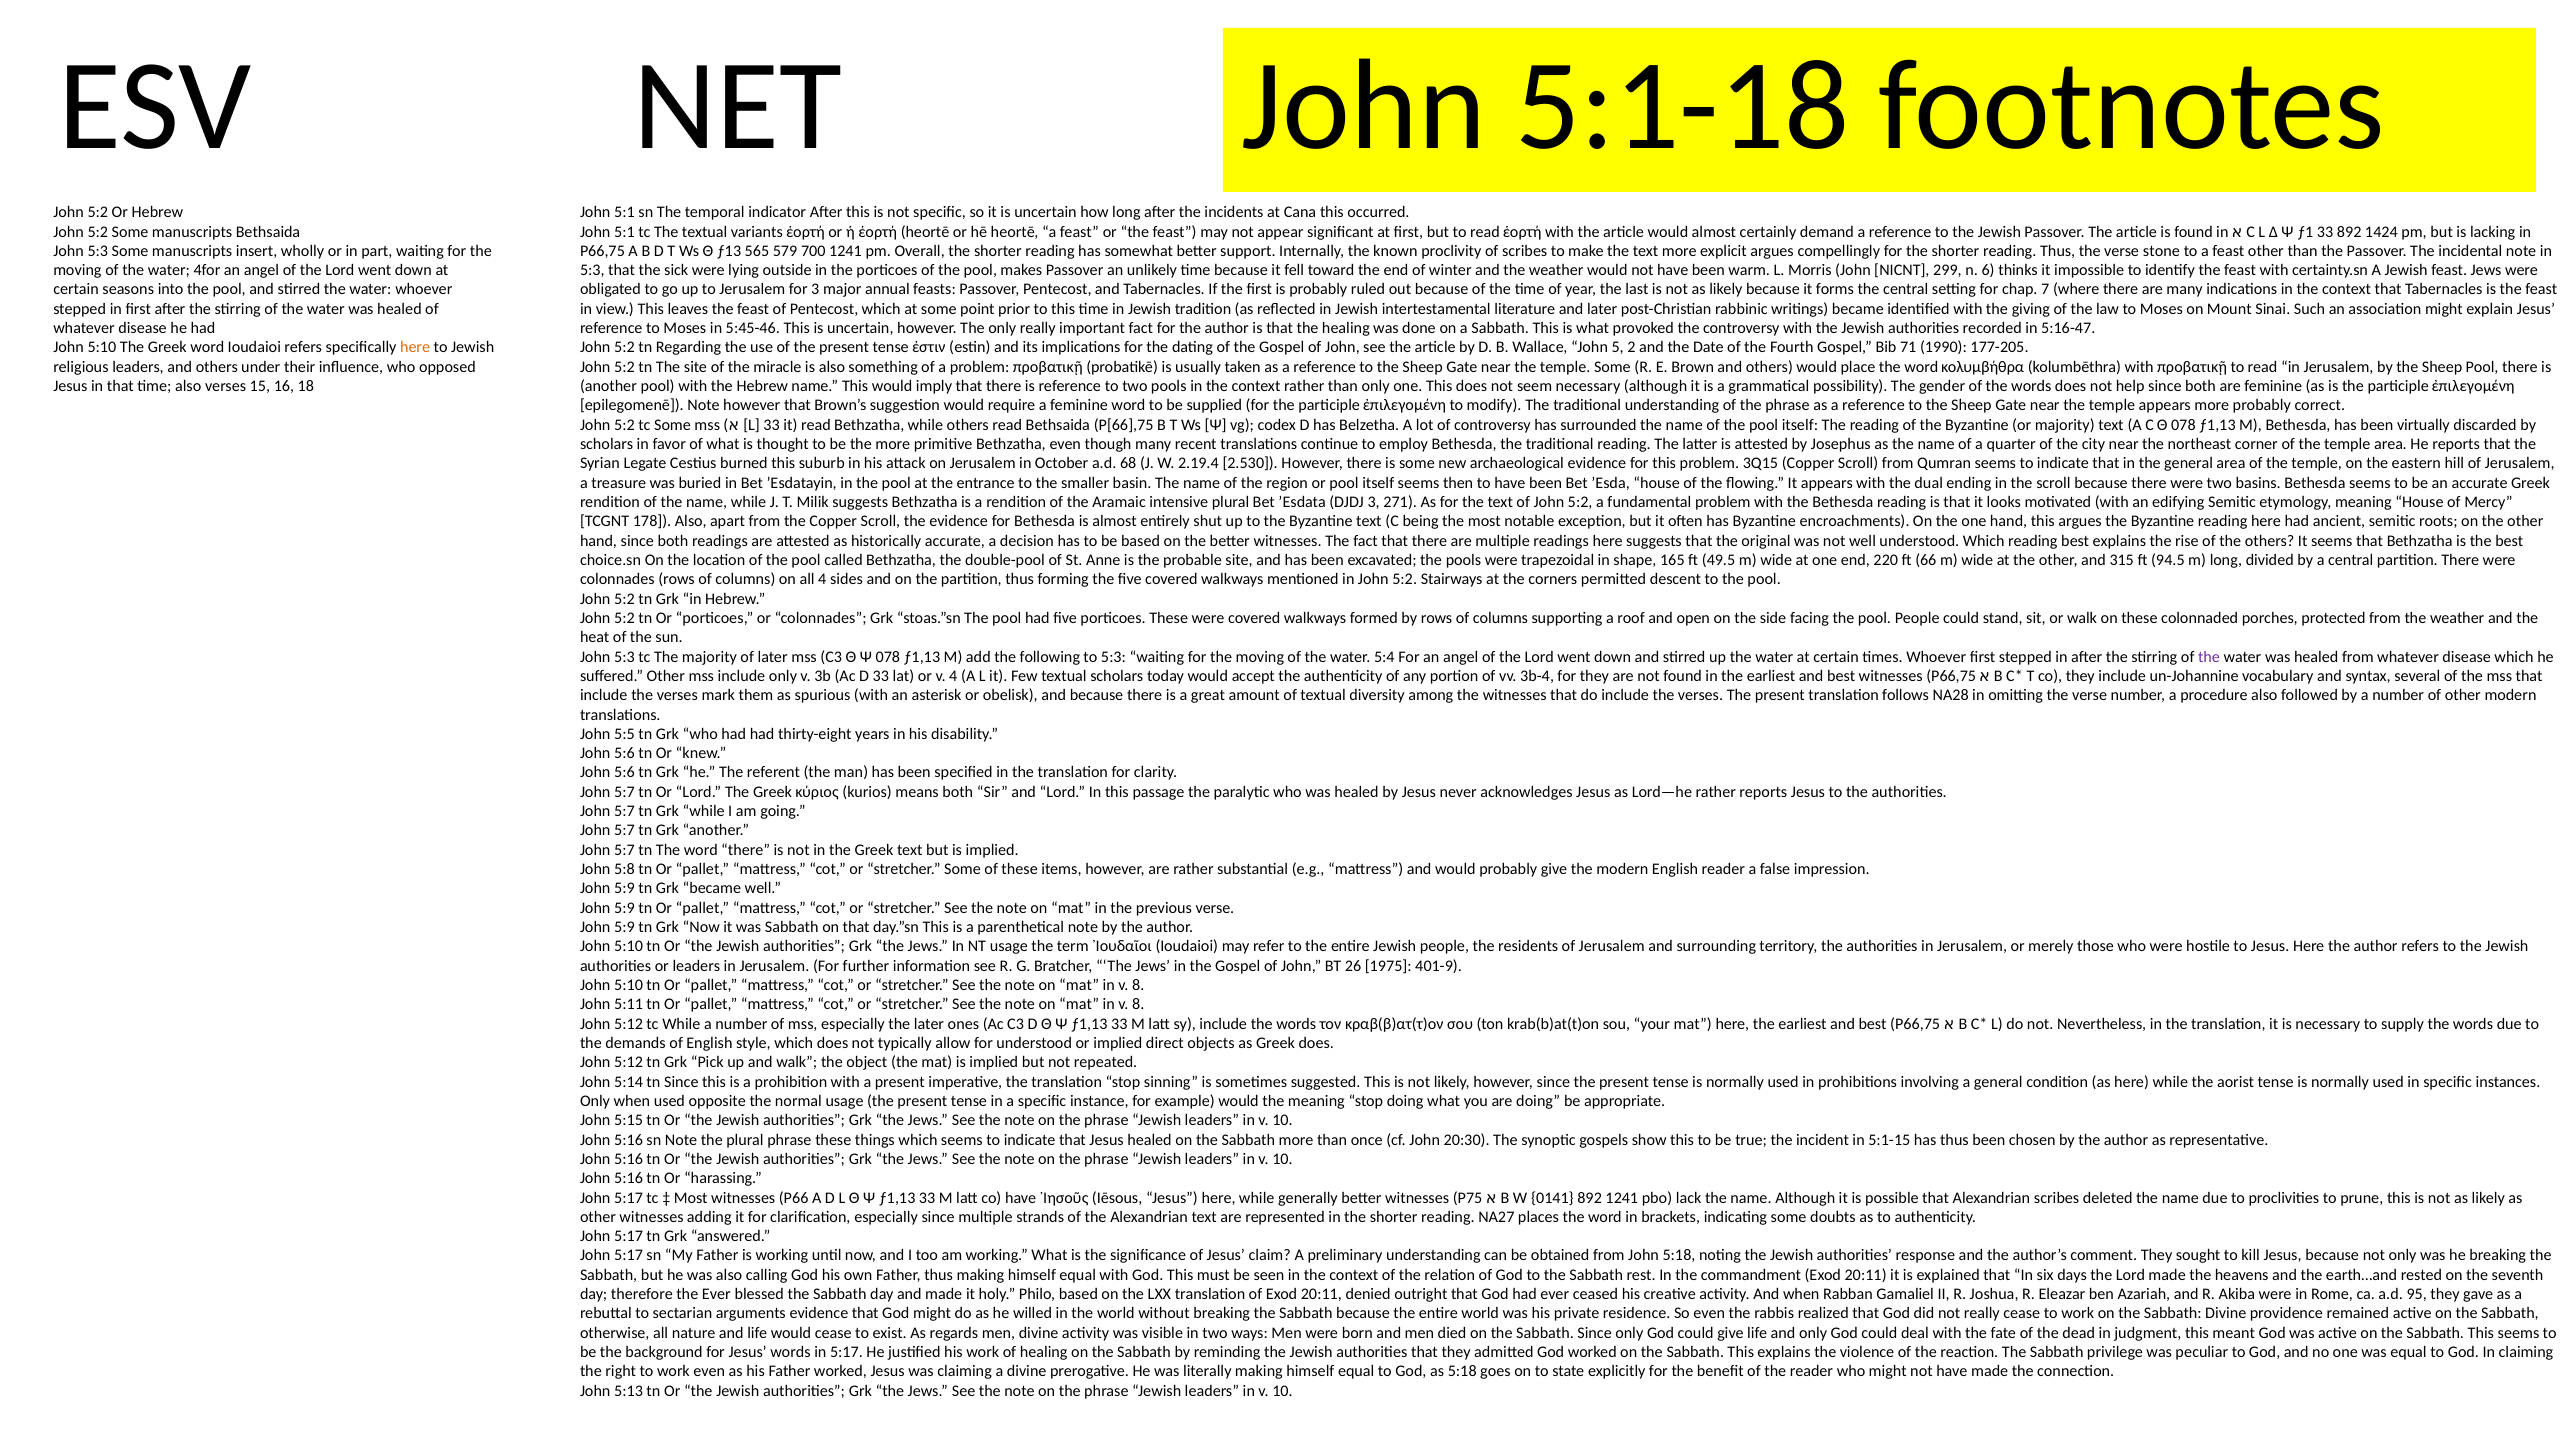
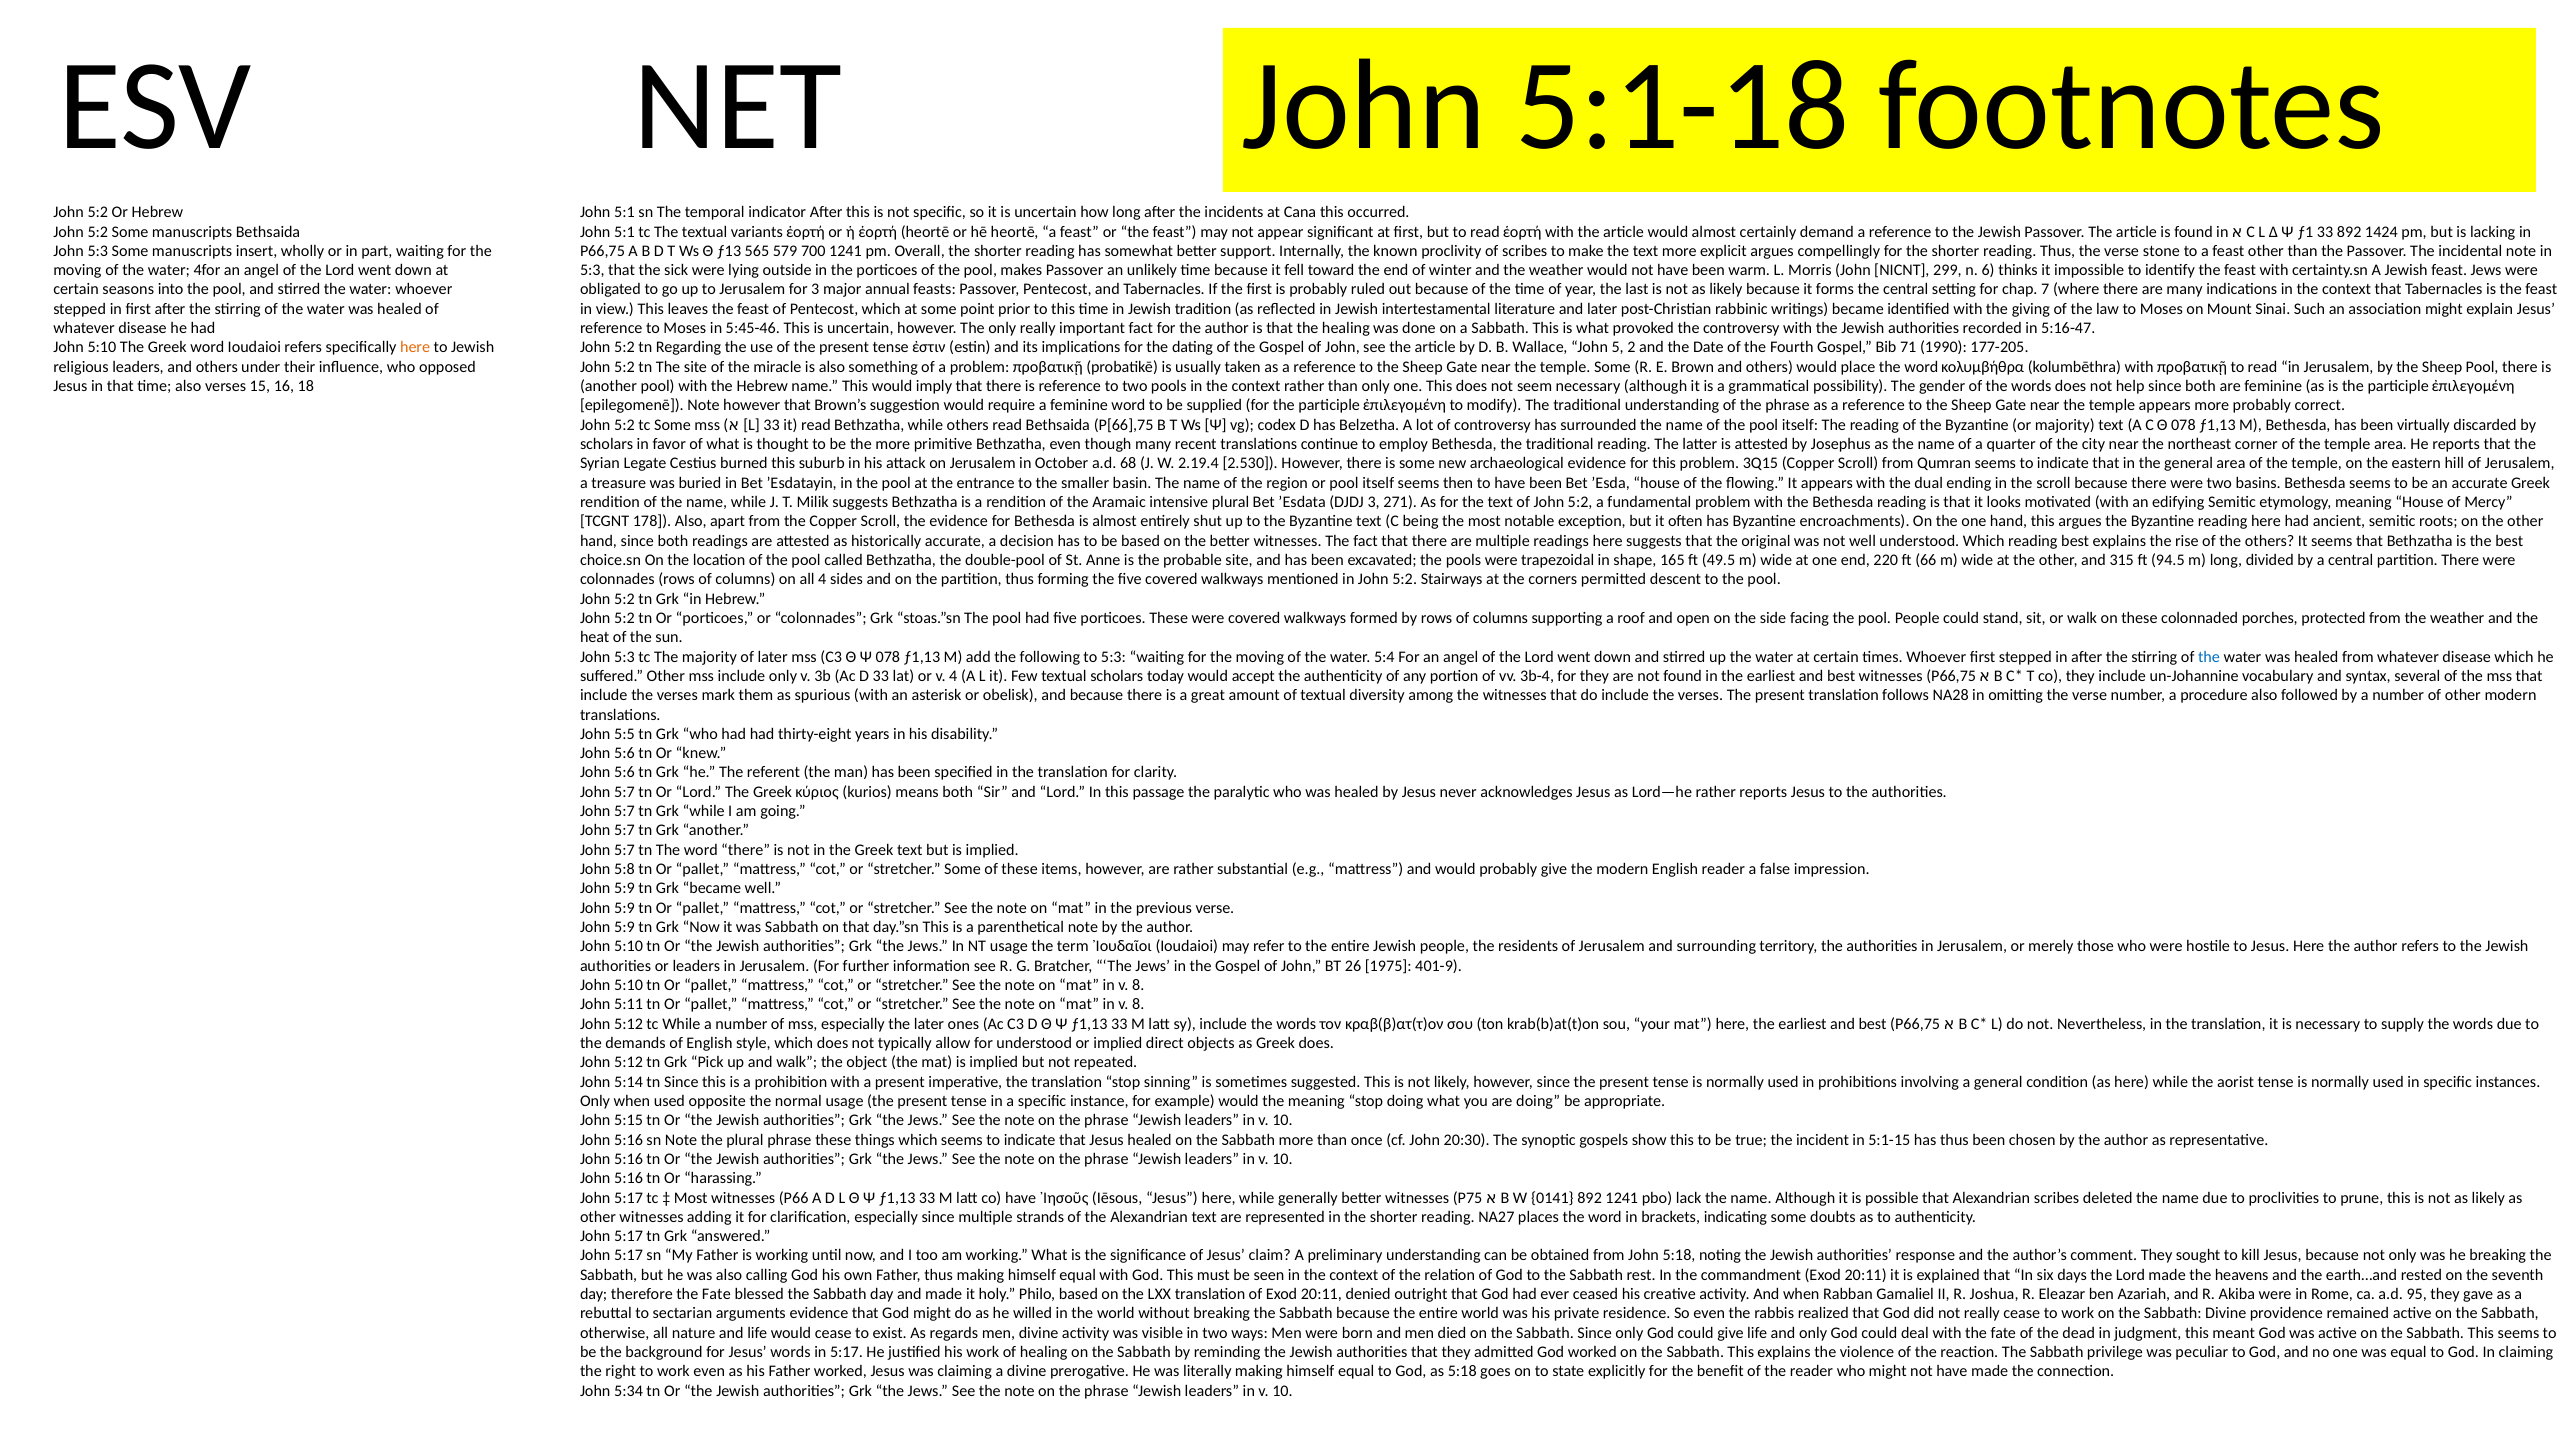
the colour: purple -> blue (2209, 657)
therefore the Ever: Ever -> Fate (716, 1294)
5:13: 5:13 -> 5:34 (629, 1391)
